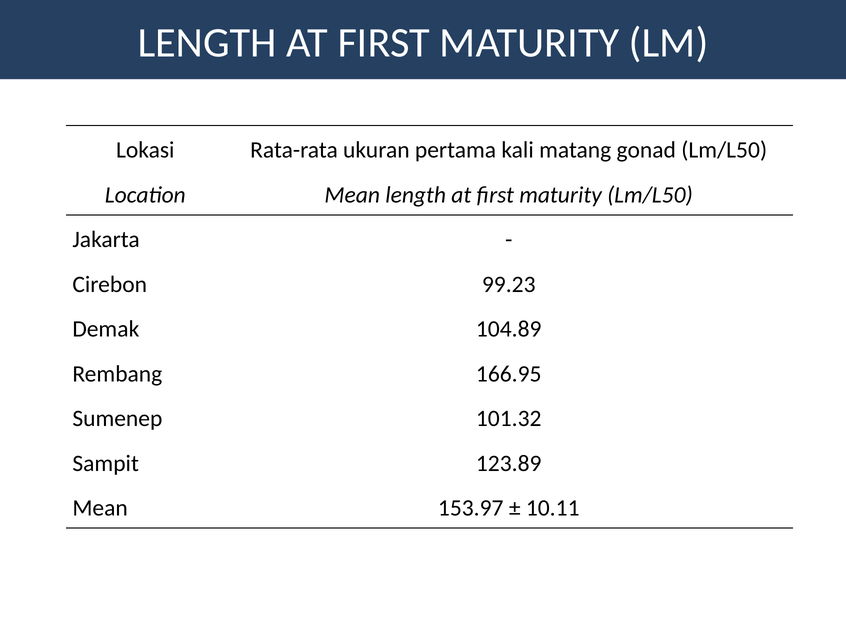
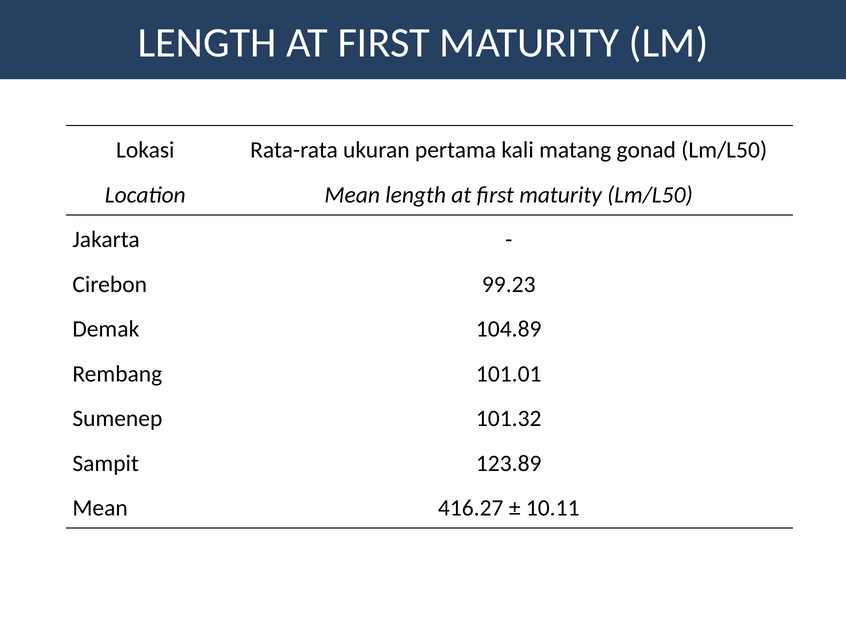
166.95: 166.95 -> 101.01 (509, 374)
153.97: 153.97 -> 416.27 (471, 508)
